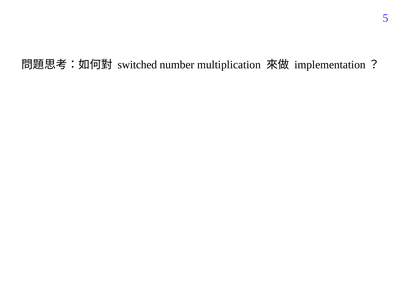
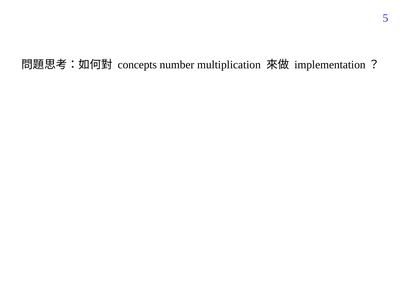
switched: switched -> concepts (137, 65)
